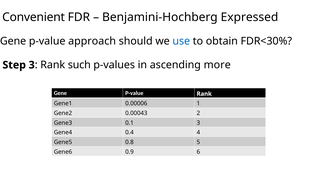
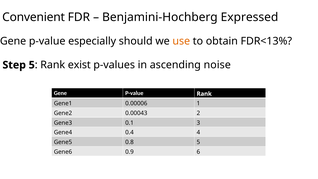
approach: approach -> especially (92, 41)
use colour: blue -> orange (181, 41)
FDR<30%: FDR<30% -> FDR<13% (266, 41)
Step 3: 3 -> 5 (32, 65)
such: such -> exist (79, 65)
more: more -> noise (217, 65)
